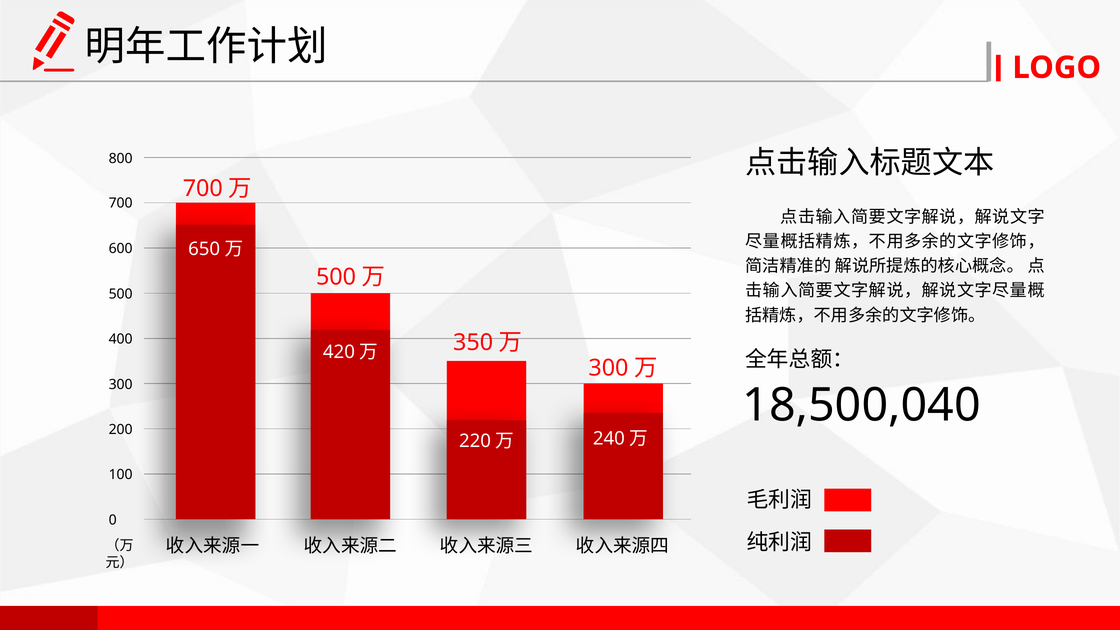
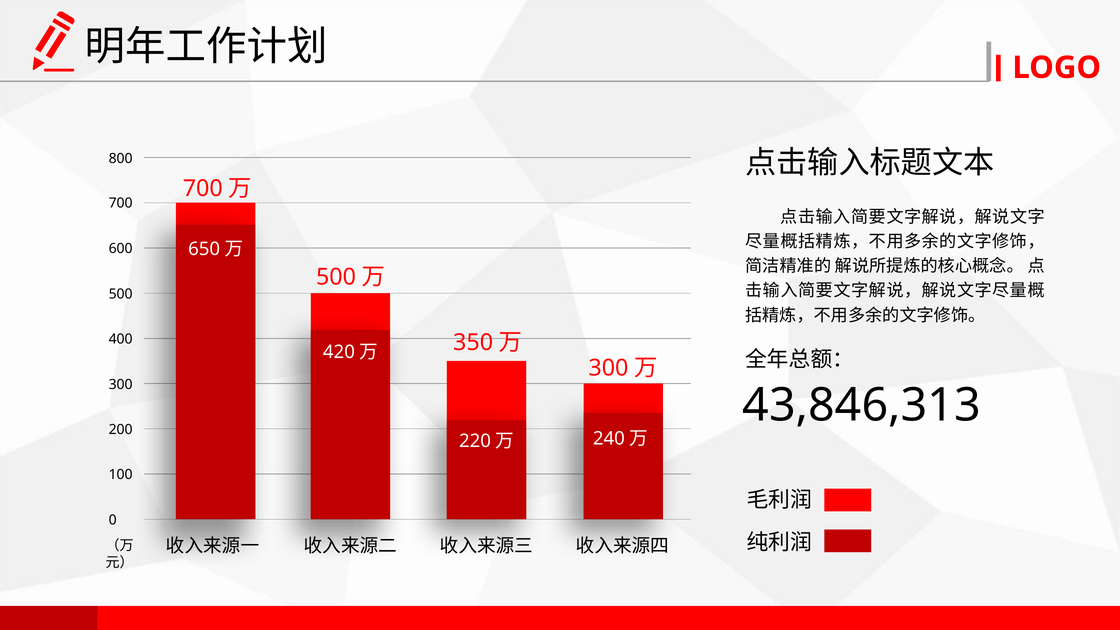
18,500,040: 18,500,040 -> 43,846,313 (862, 405)
